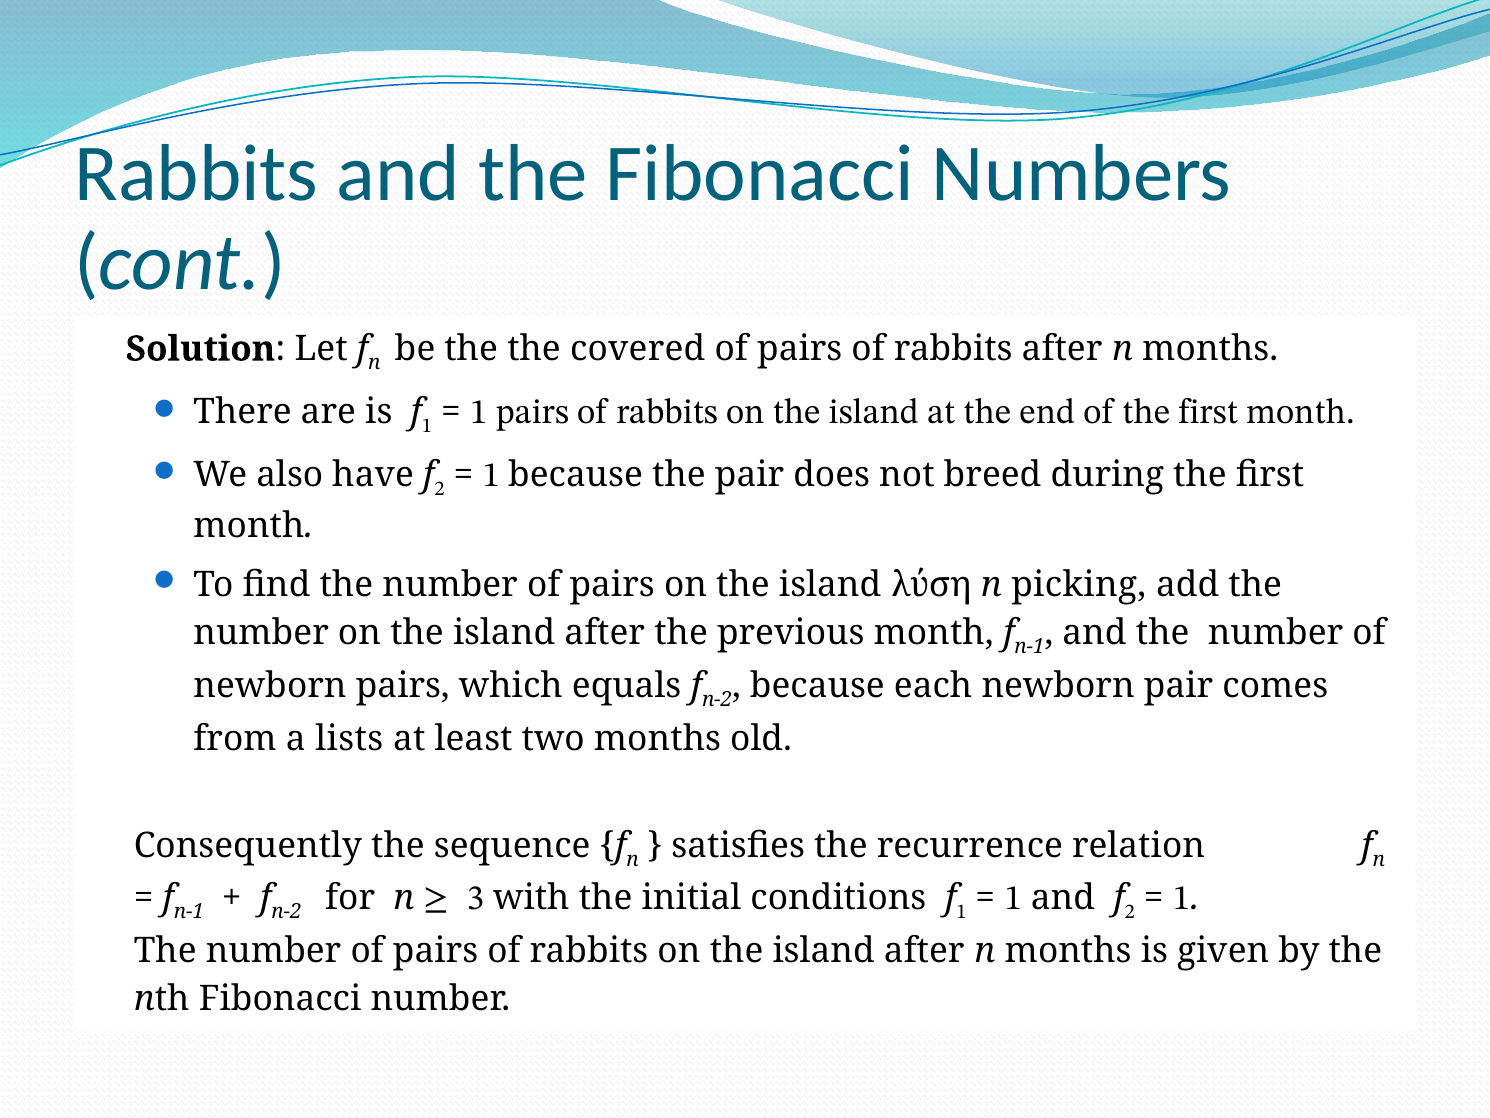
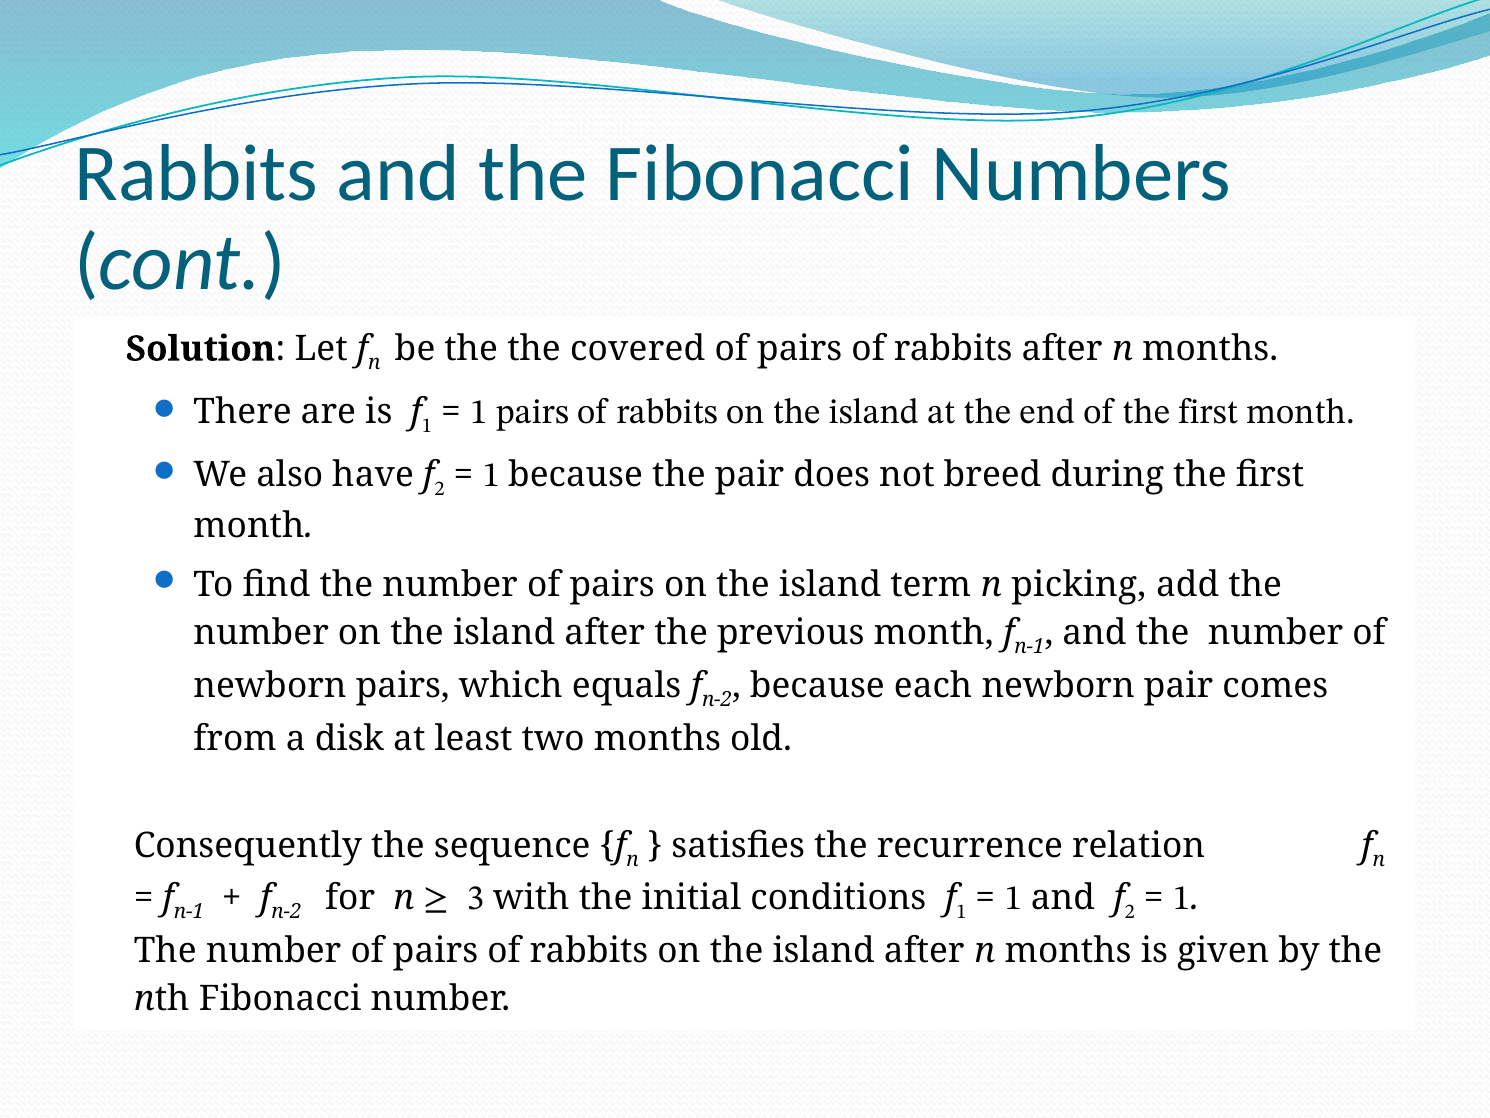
λύση: λύση -> term (931, 585)
lists: lists -> disk (349, 738)
